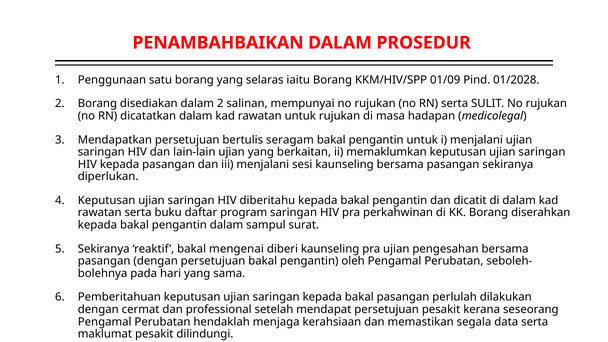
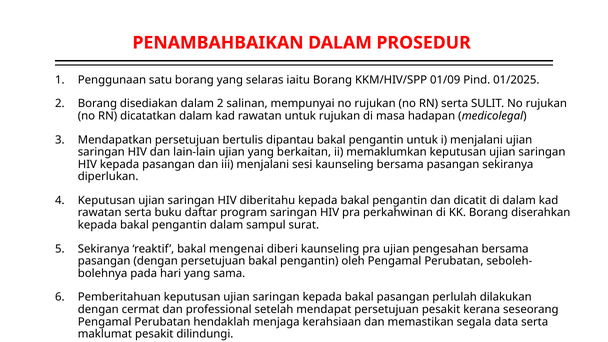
01/2028: 01/2028 -> 01/2025 (516, 80)
seragam: seragam -> dipantau (290, 140)
